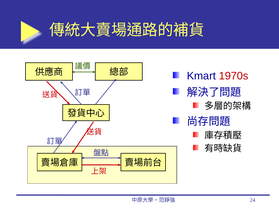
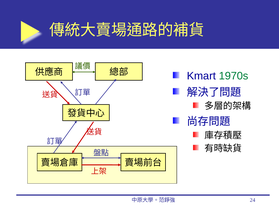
1970s colour: red -> green (234, 76)
